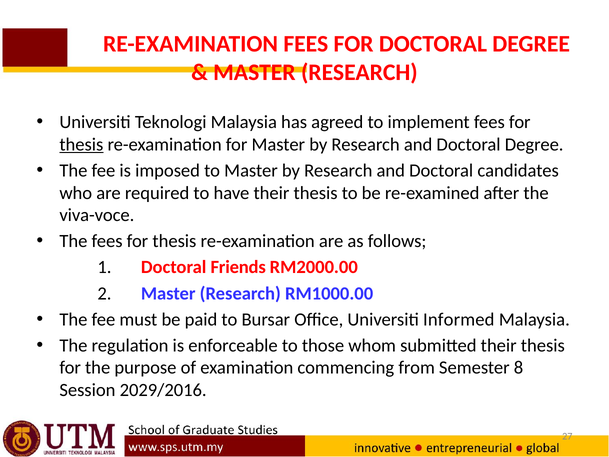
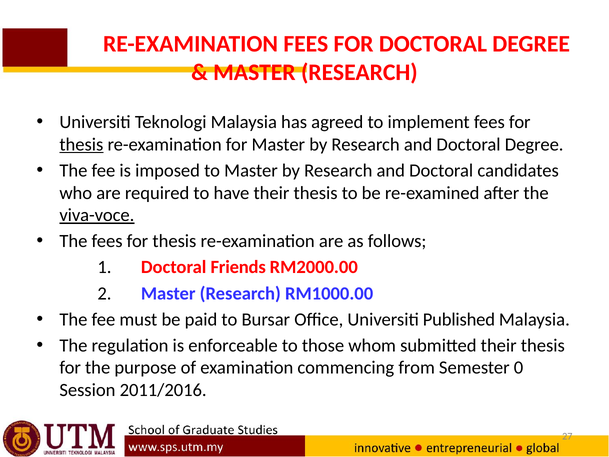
viva-voce underline: none -> present (97, 215)
Informed: Informed -> Published (459, 319)
8: 8 -> 0 (519, 368)
2029/2016: 2029/2016 -> 2011/2016 (163, 390)
